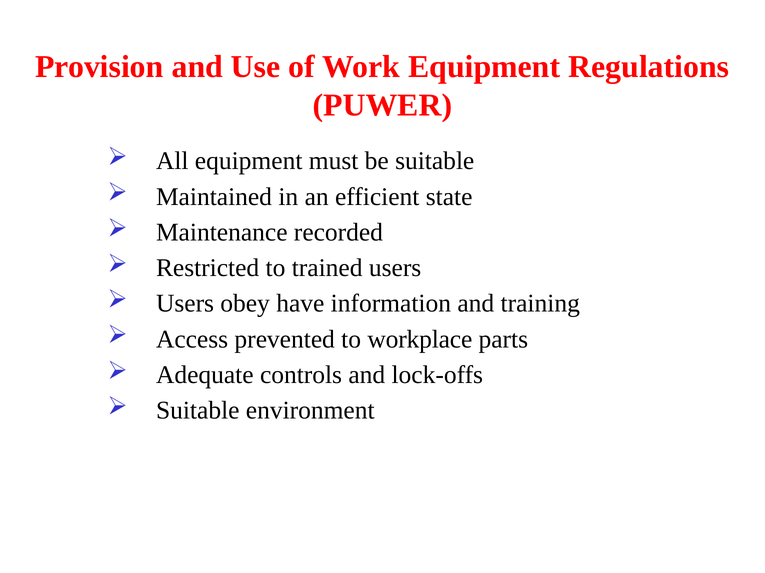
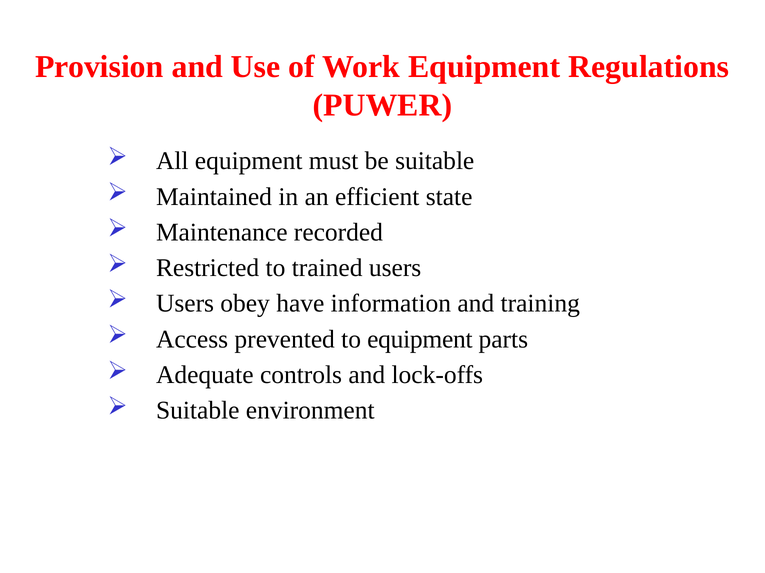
to workplace: workplace -> equipment (420, 340)
